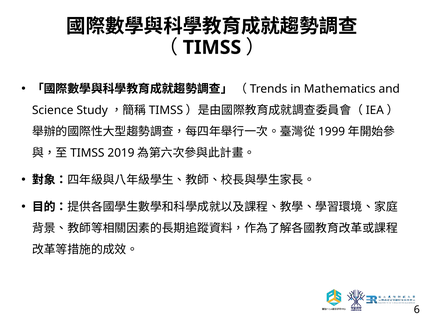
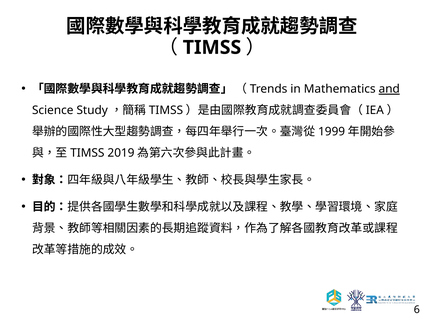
and underline: none -> present (389, 89)
